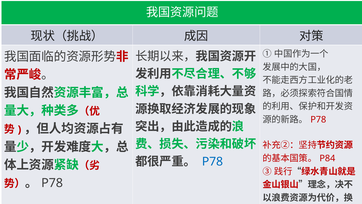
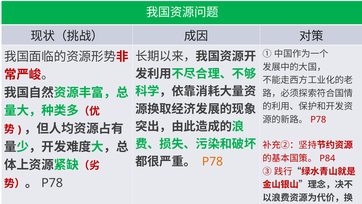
P78 colour: blue -> orange (212, 161)
